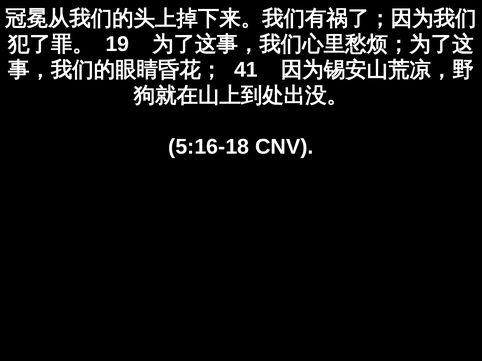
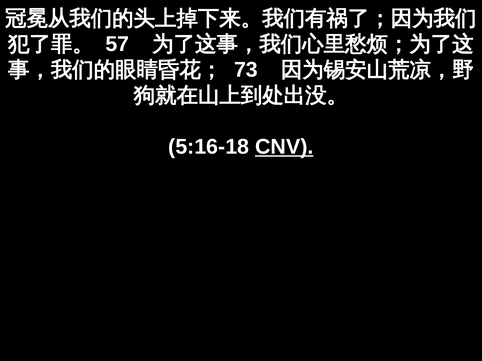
19: 19 -> 57 (117, 44)
41: 41 -> 73 (246, 70)
CNV underline: none -> present (284, 147)
